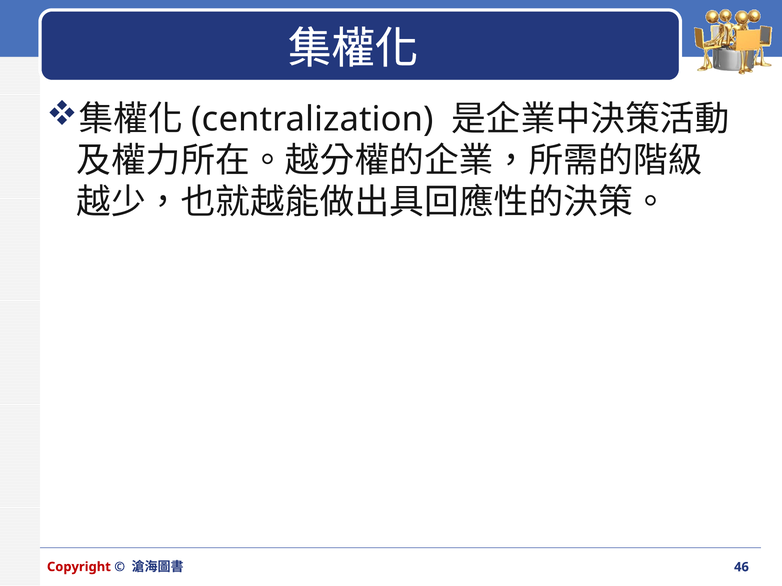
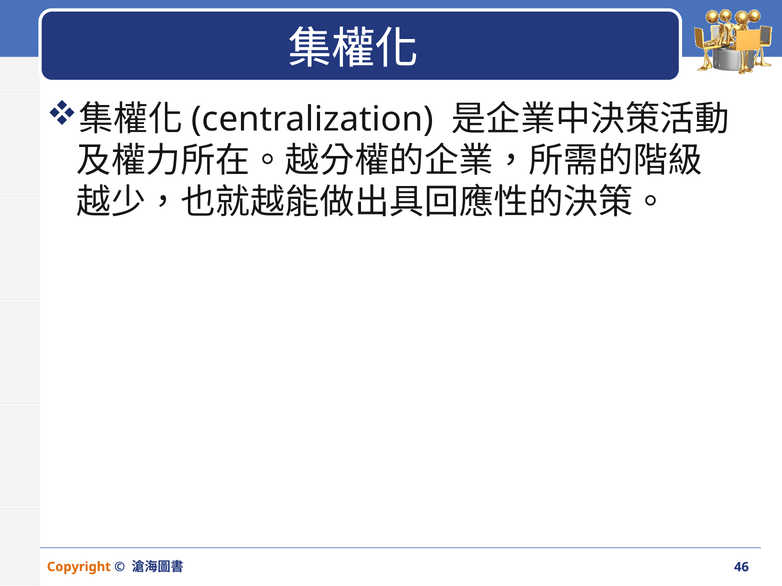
Copyright colour: red -> orange (79, 567)
